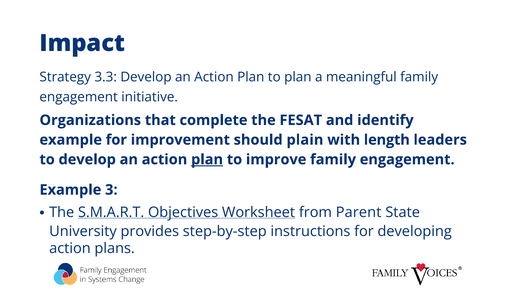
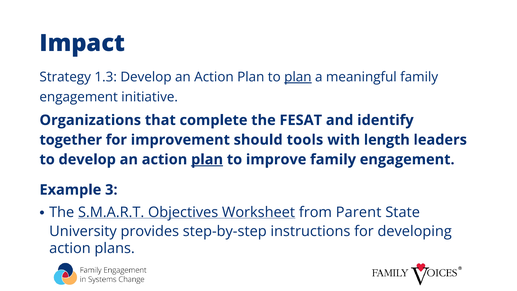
3.3: 3.3 -> 1.3 (106, 77)
plan underline: none -> present (298, 77)
example: example -> together (71, 140)
plain: plain -> tools (305, 140)
